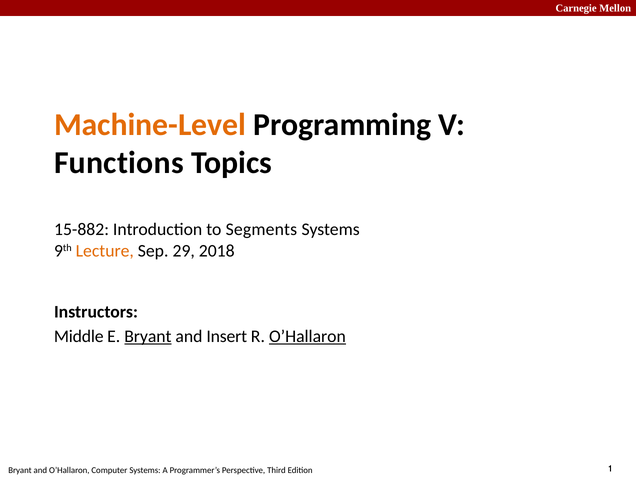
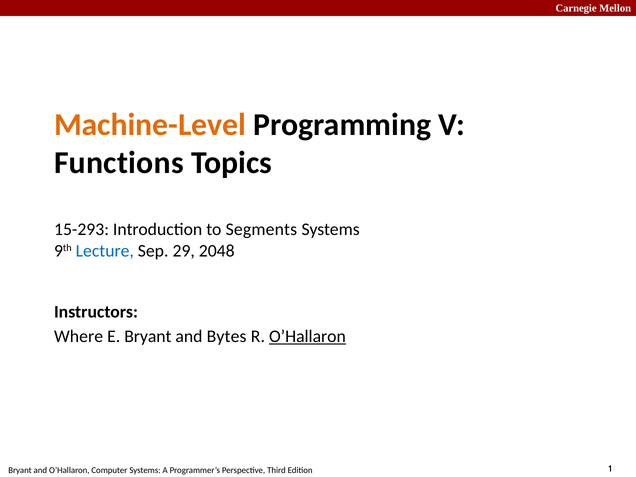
15-882: 15-882 -> 15-293 (82, 230)
Lecture colour: orange -> blue (105, 251)
2018: 2018 -> 2048 (217, 251)
Middle: Middle -> Where (79, 337)
Bryant underline: present -> none (148, 337)
Insert: Insert -> Bytes (227, 337)
